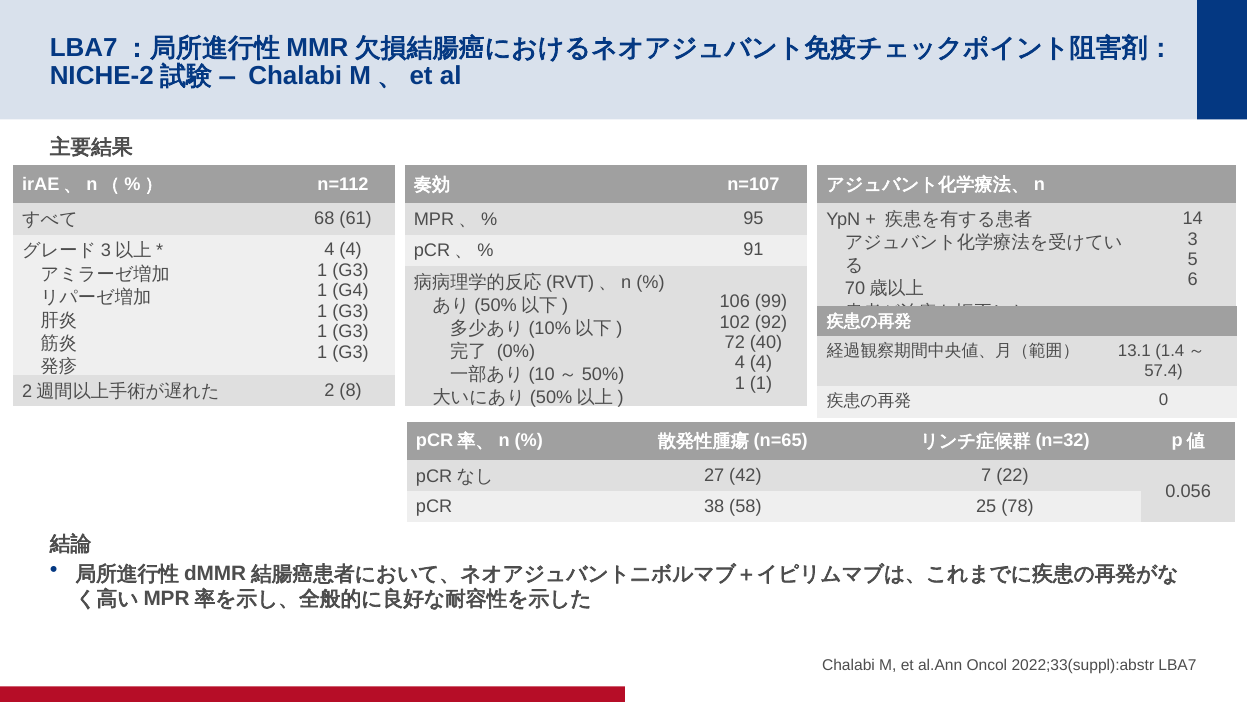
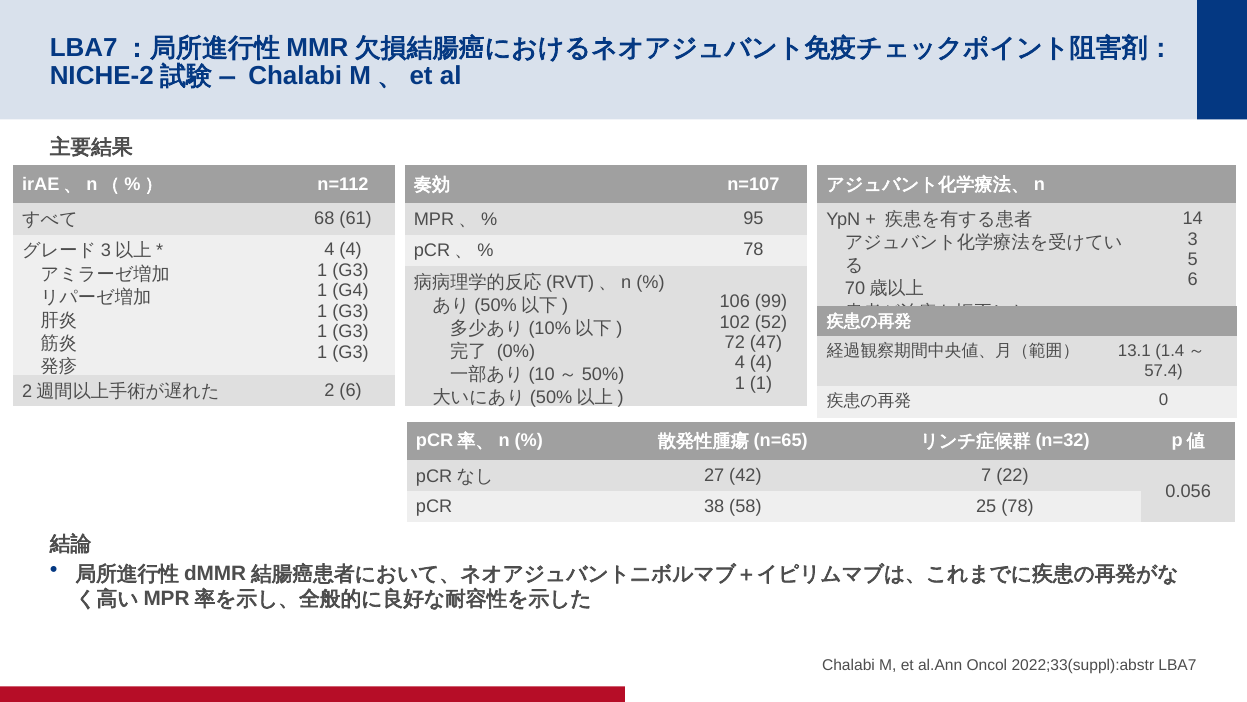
91: 91 -> 78 (753, 250)
92: 92 -> 52 (771, 322)
40: 40 -> 47 (766, 342)
2 8: 8 -> 6 (351, 390)
